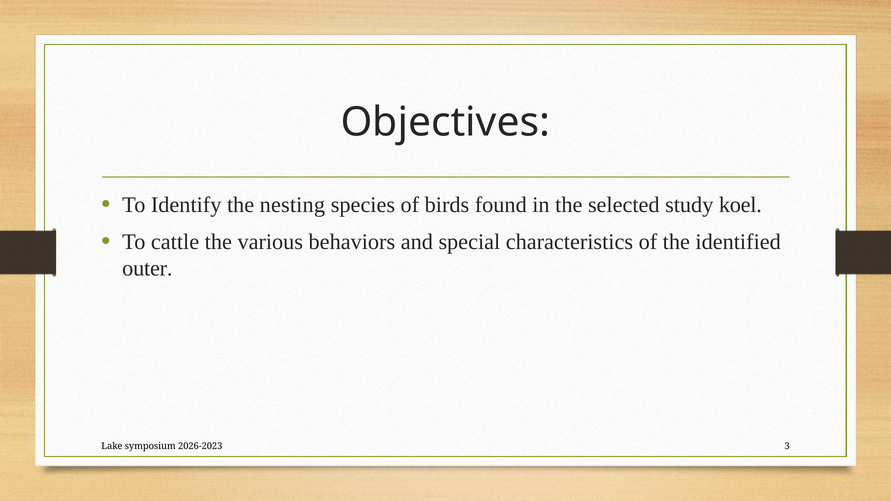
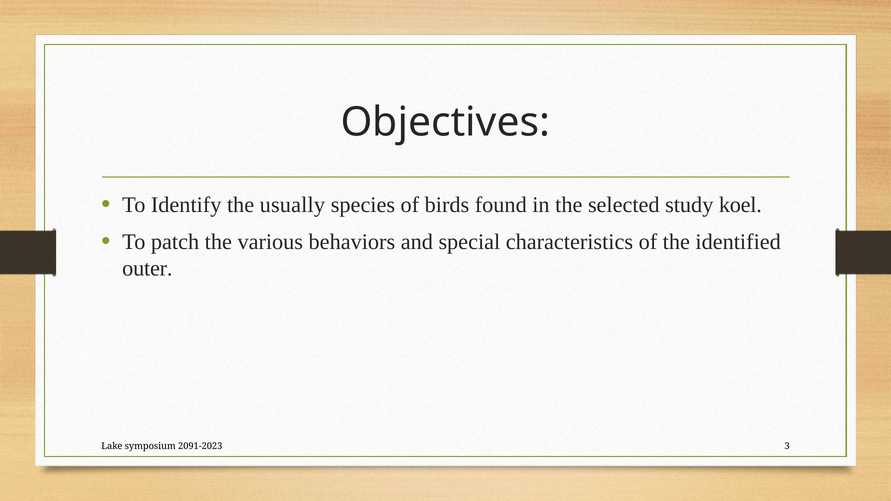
nesting: nesting -> usually (292, 205)
cattle: cattle -> patch (175, 242)
2026-2023: 2026-2023 -> 2091-2023 (200, 446)
